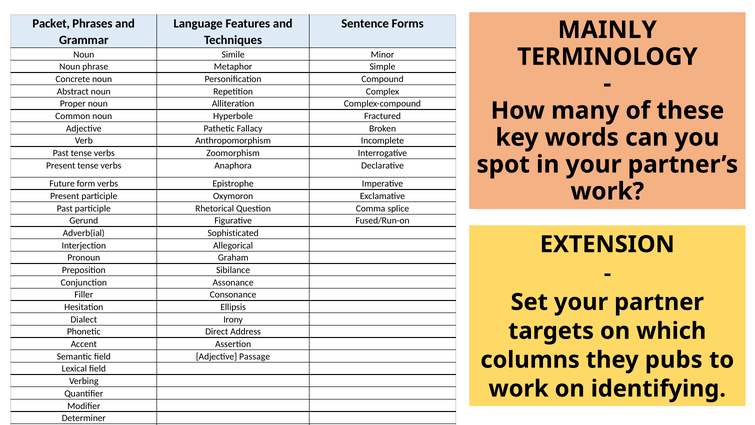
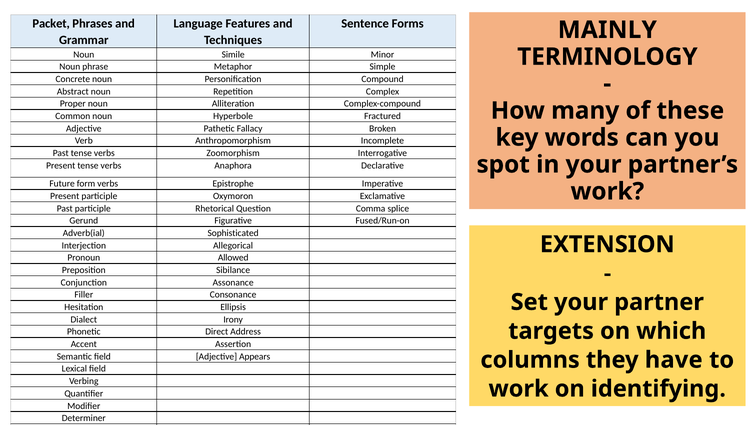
Graham: Graham -> Allowed (233, 258)
Passage: Passage -> Appears (255, 356)
pubs: pubs -> have (674, 360)
